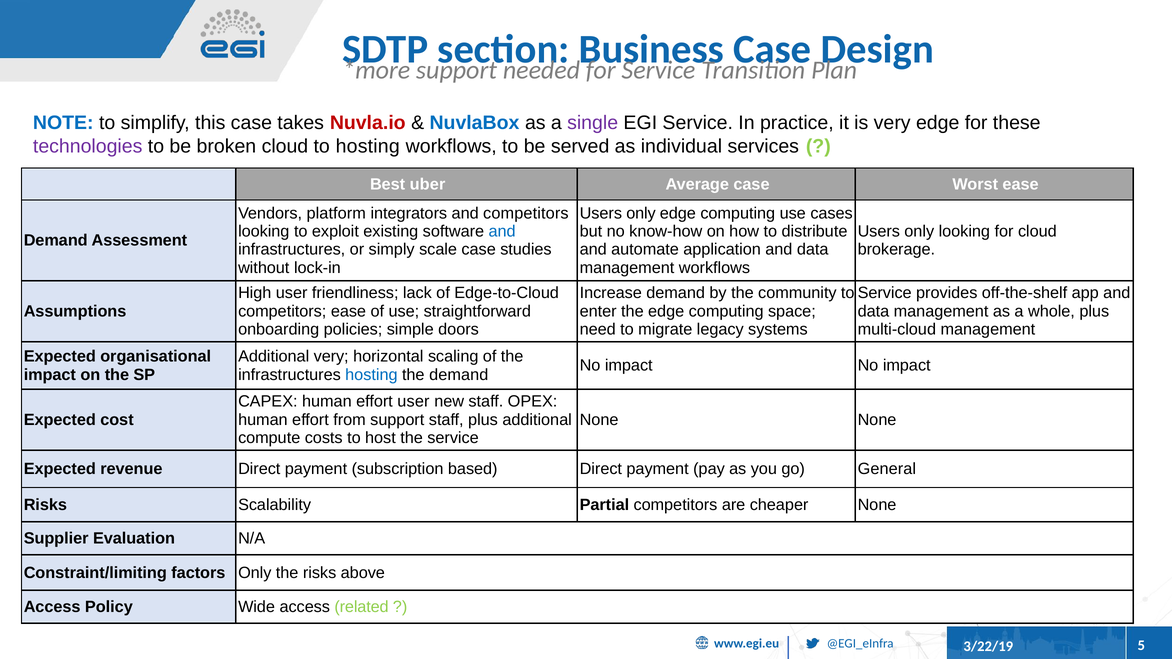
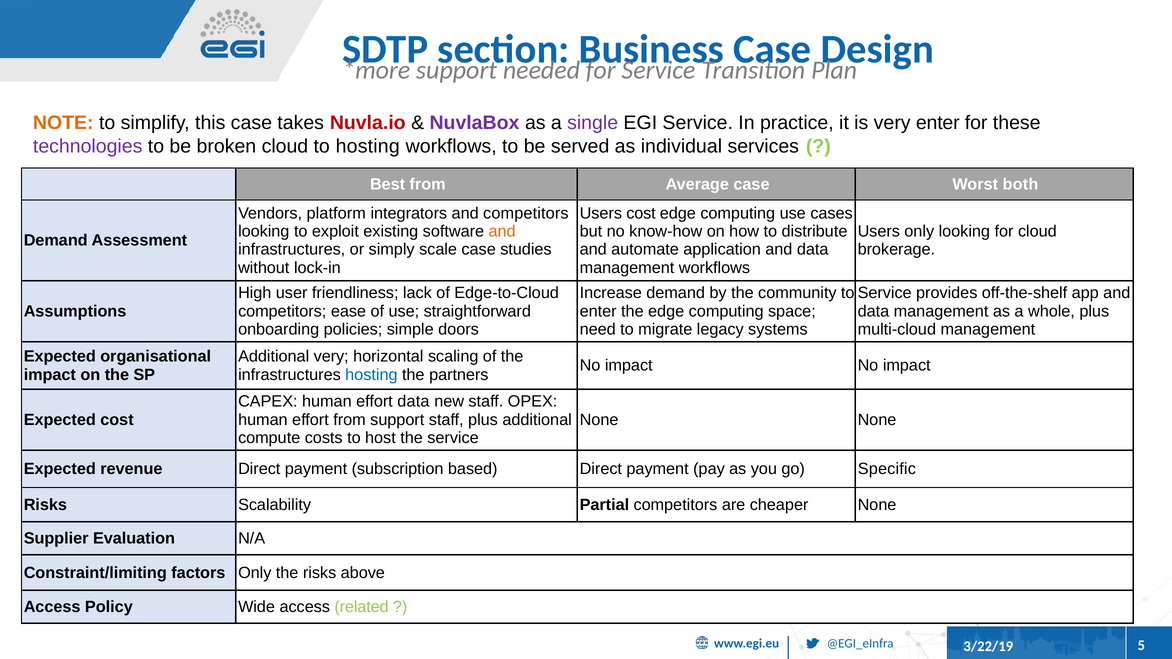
NOTE colour: blue -> orange (63, 123)
NuvlaBox colour: blue -> purple (474, 123)
very edge: edge -> enter (938, 123)
Best uber: uber -> from (428, 184)
Worst ease: ease -> both (1020, 184)
only: only -> cost (641, 213)
and colour: blue -> orange (502, 231)
the demand: demand -> partners (459, 375)
effort user: user -> data (413, 402)
General: General -> Specific (887, 469)
